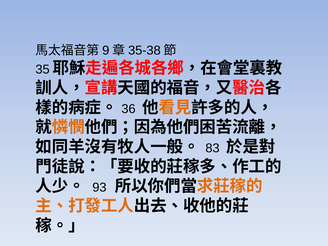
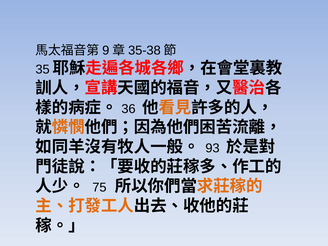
83: 83 -> 93 (212, 148)
93: 93 -> 75 (99, 188)
